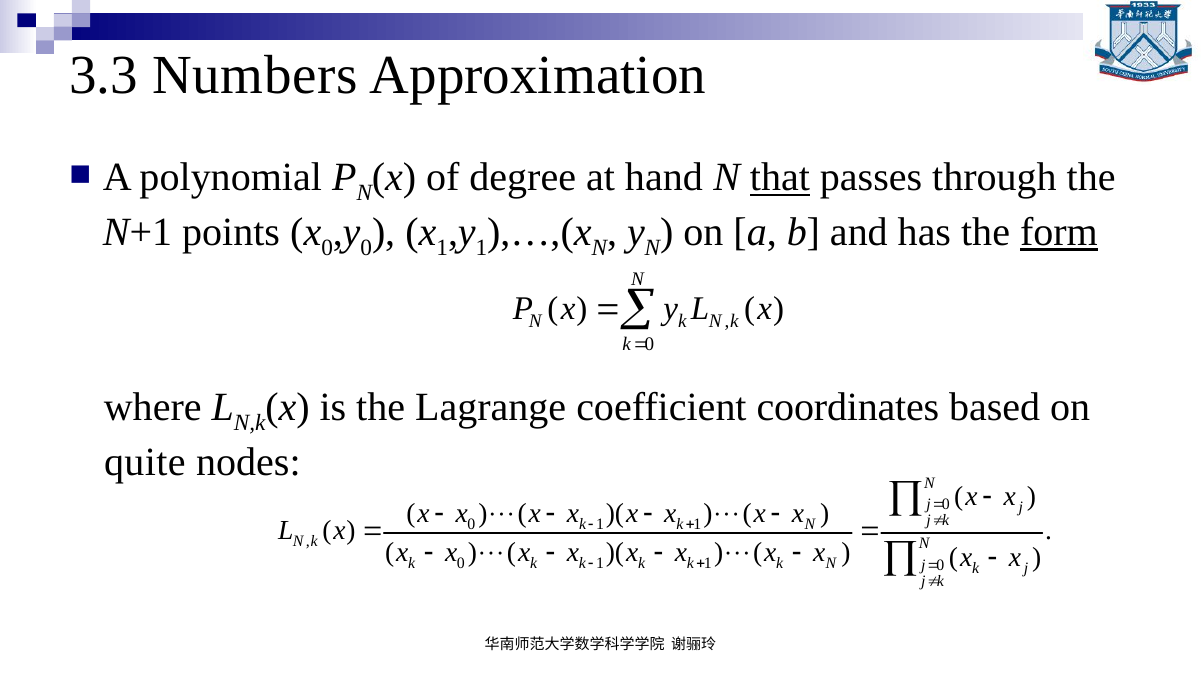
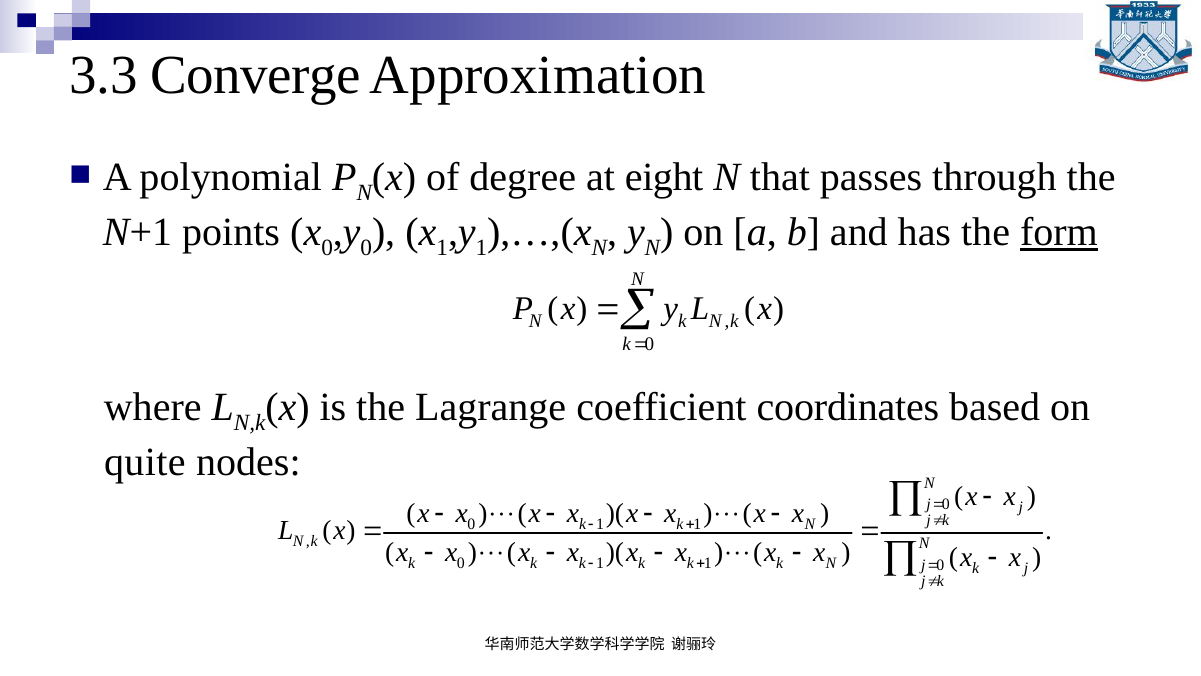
Numbers: Numbers -> Converge (256, 76)
hand: hand -> eight (664, 178)
that underline: present -> none (780, 178)
